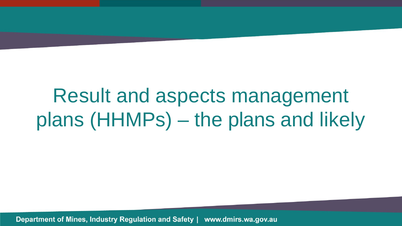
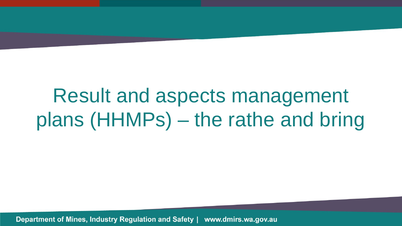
the plans: plans -> rathe (251, 120)
likely: likely -> bring (342, 120)
